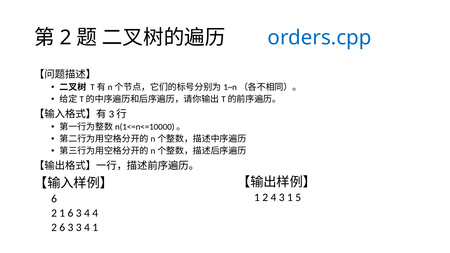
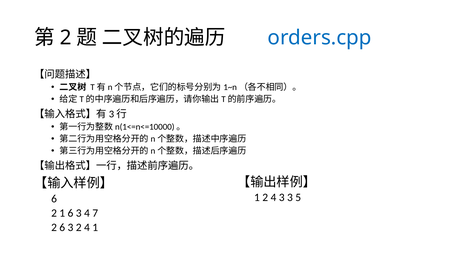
3 1: 1 -> 3 (290, 198)
4 4: 4 -> 7 (95, 213)
3 3: 3 -> 2 (79, 228)
